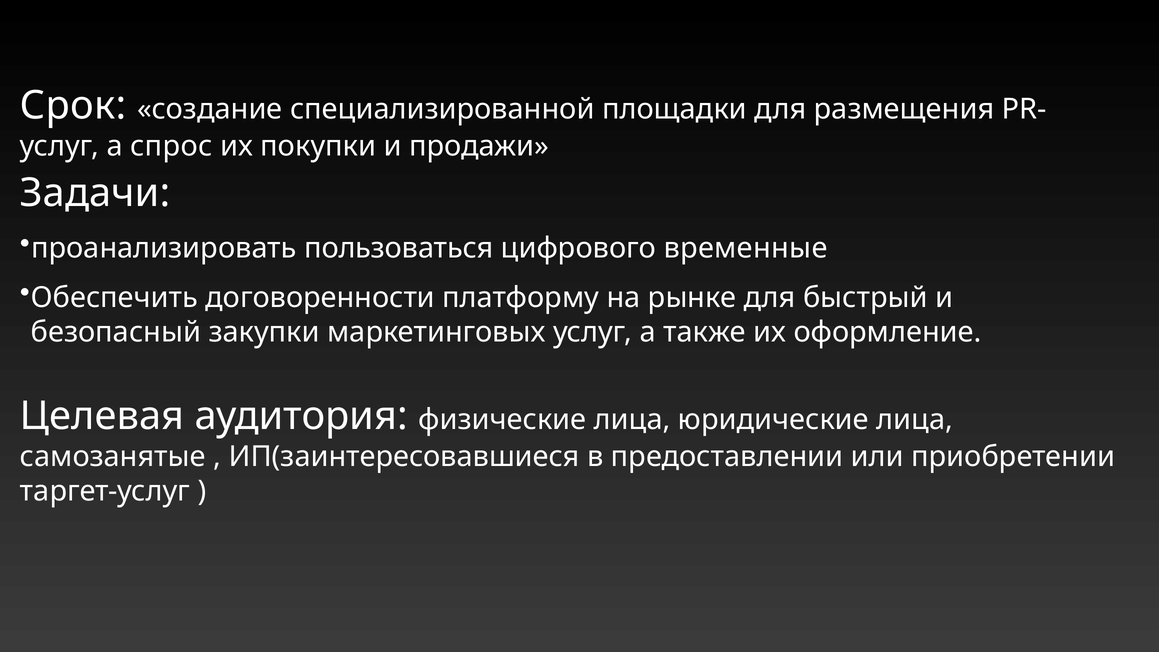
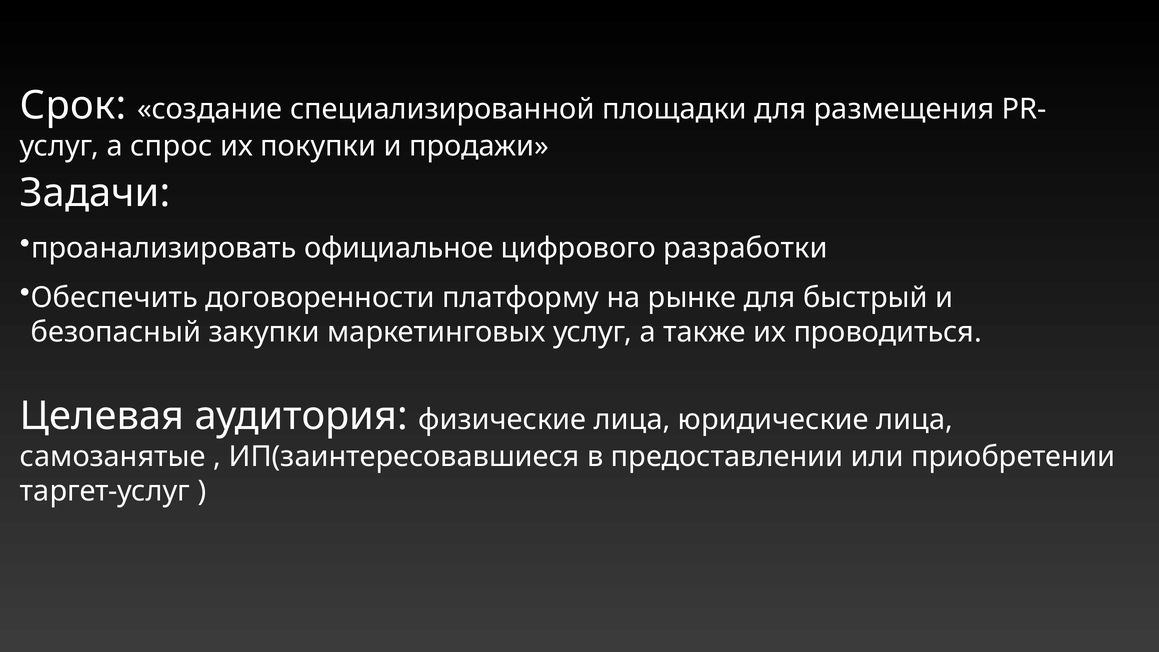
пользоваться: пользоваться -> официальное (399, 248)
временные: временные -> разработки (746, 248)
оформление: оформление -> проводиться (888, 332)
